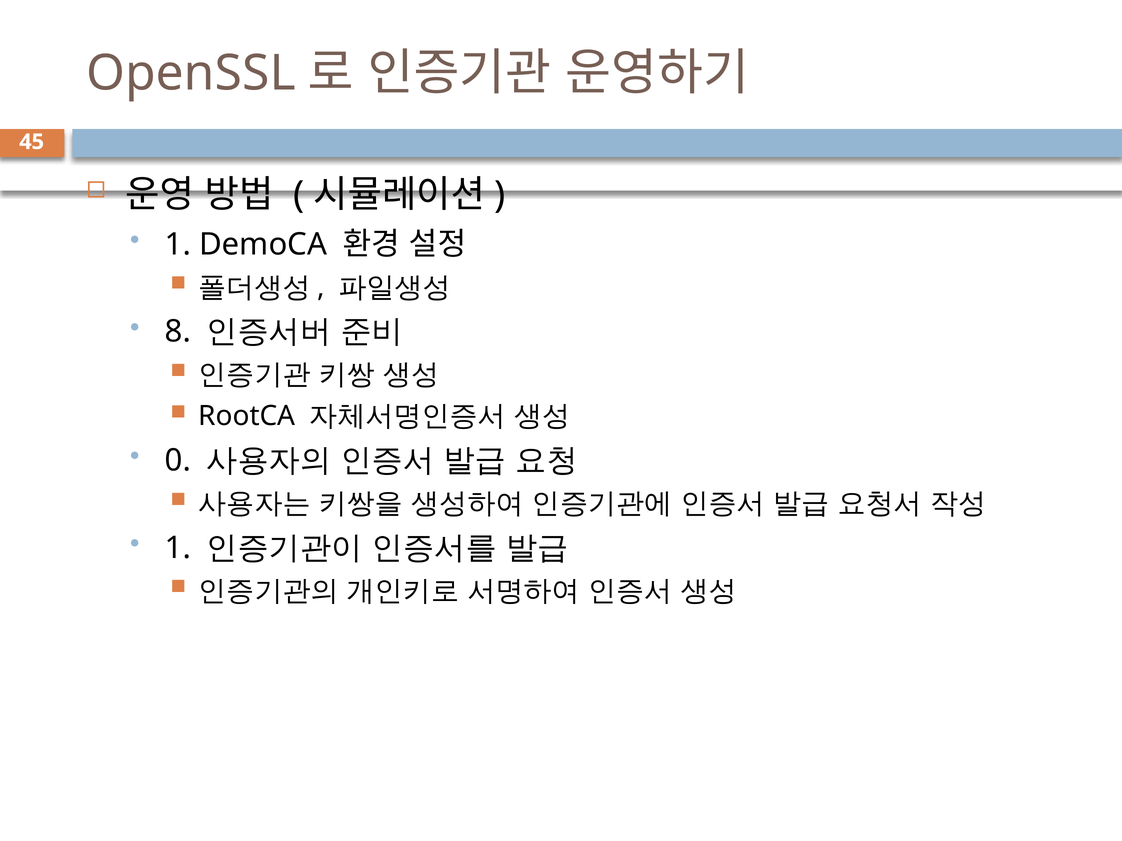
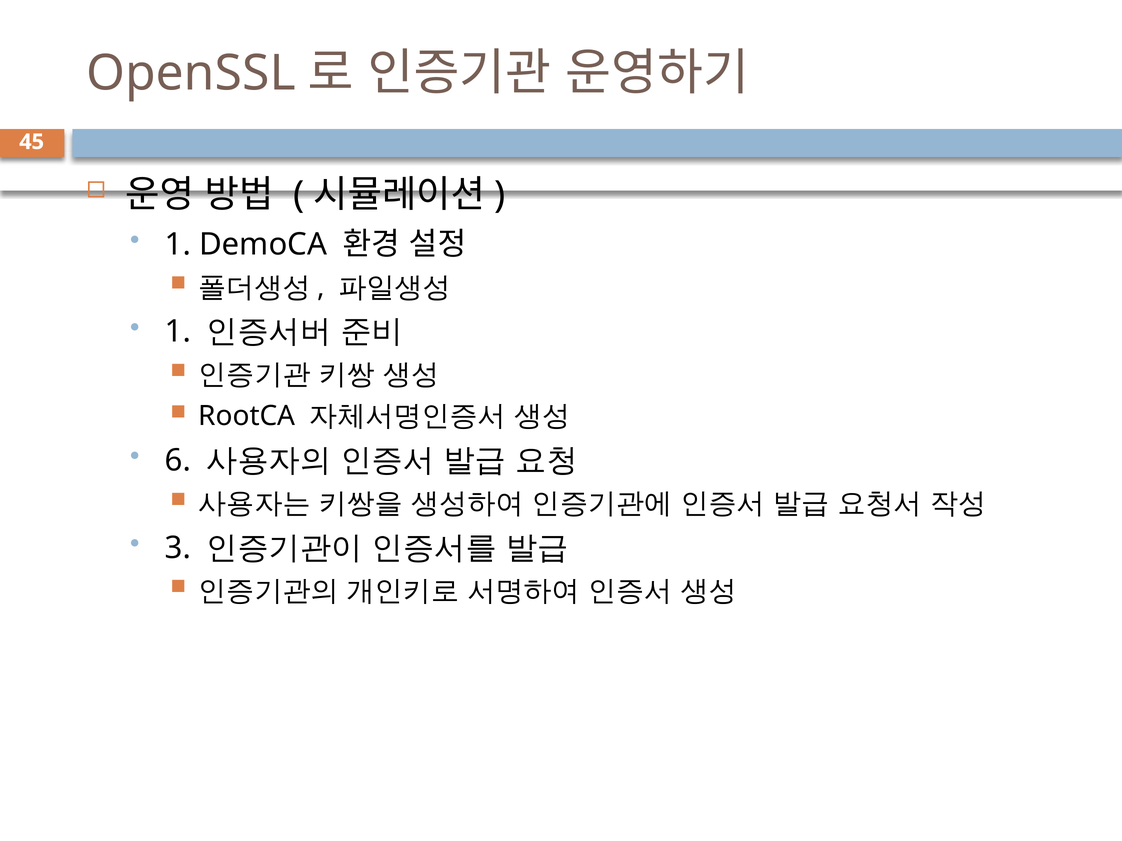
8: 8 -> 1 (178, 332)
0: 0 -> 6 (178, 461)
1: 1 -> 3 (178, 548)
